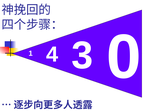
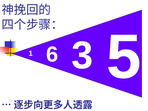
4: 4 -> 6 (52, 54)
0: 0 -> 5 (124, 57)
